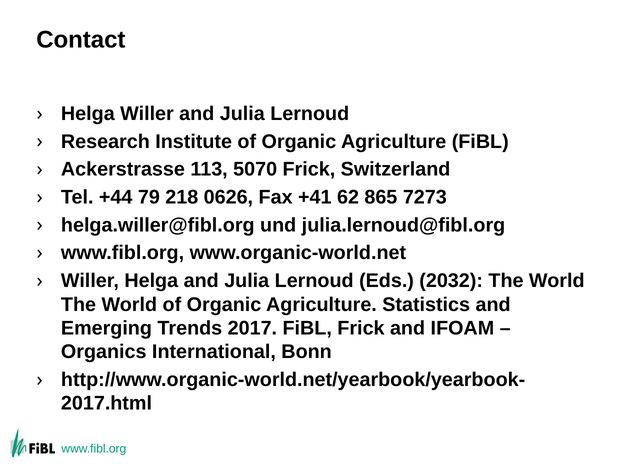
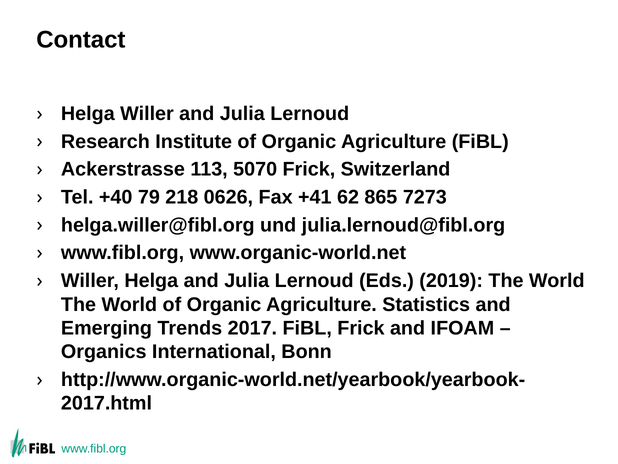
+44: +44 -> +40 (116, 197)
2032: 2032 -> 2019 (451, 281)
